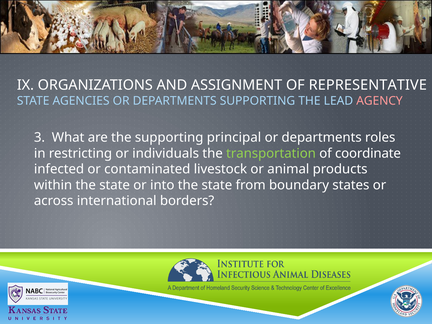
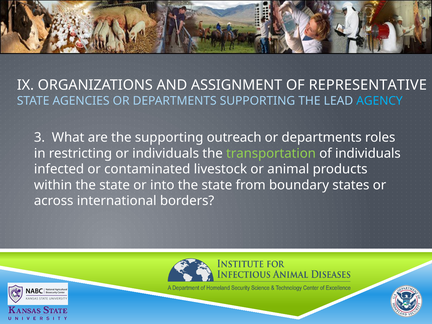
AGENCY colour: pink -> light blue (379, 101)
principal: principal -> outreach (234, 138)
of coordinate: coordinate -> individuals (368, 153)
